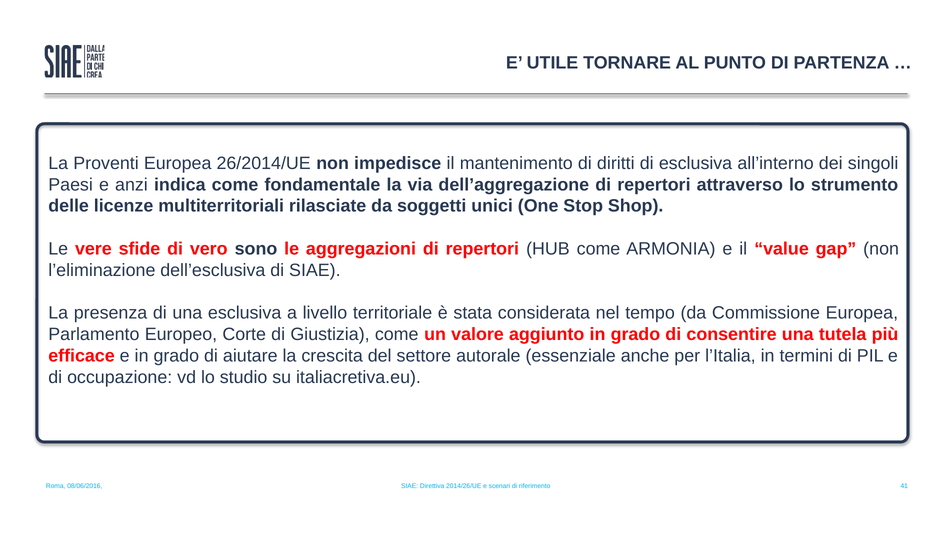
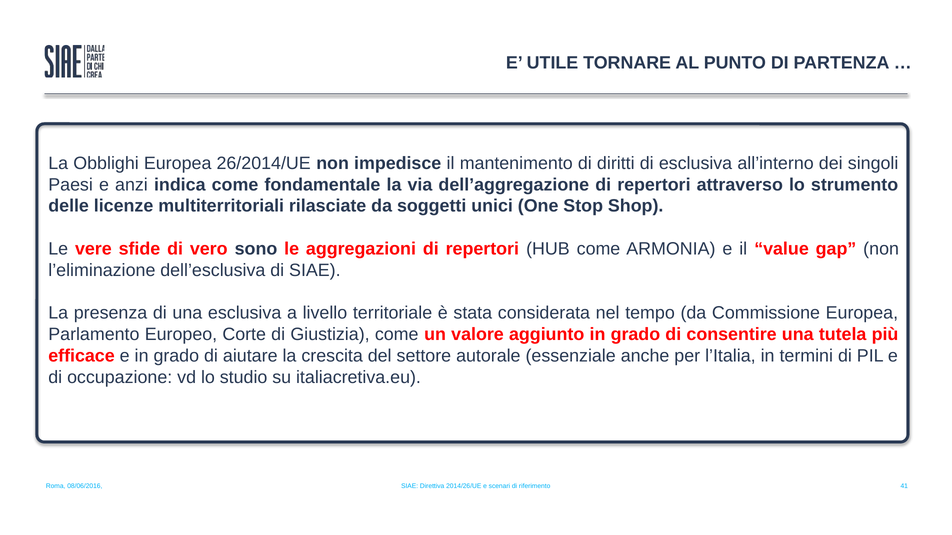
Proventi: Proventi -> Obblighi (106, 163)
